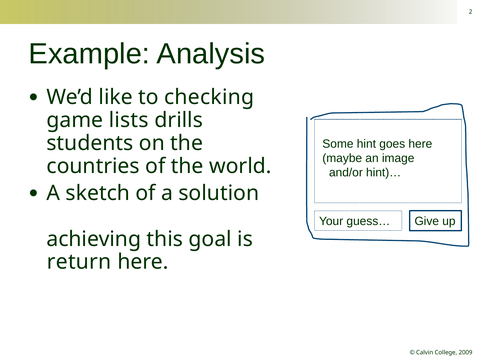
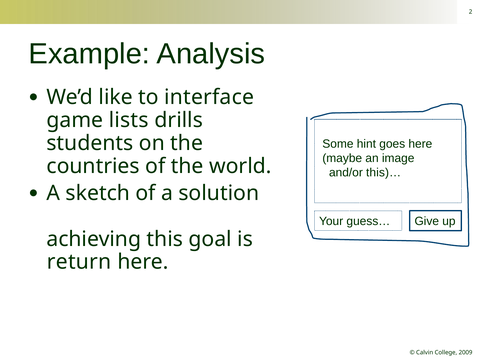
checking: checking -> interface (209, 97)
hint)…: hint)… -> this)… (384, 173)
